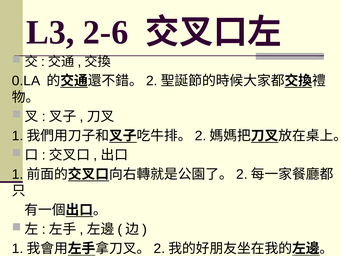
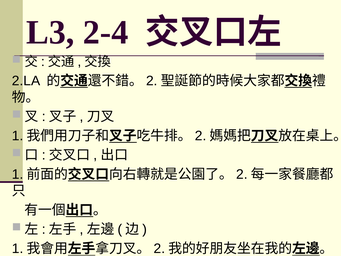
2-6: 2-6 -> 2-4 (106, 32)
0.LA: 0.LA -> 2.LA (26, 81)
